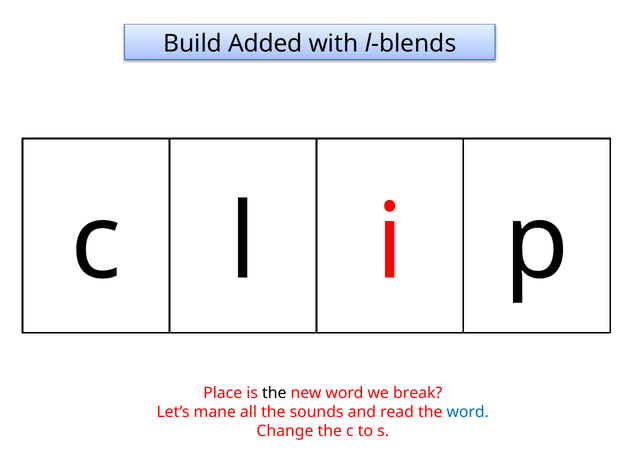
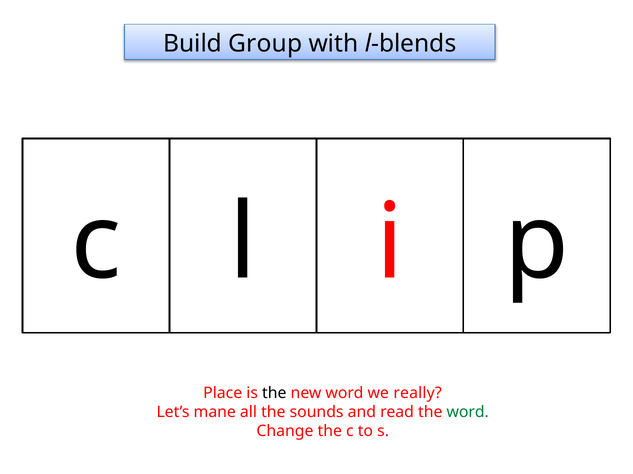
Added: Added -> Group (265, 44)
break: break -> really (418, 394)
word colour: blue -> green (468, 413)
